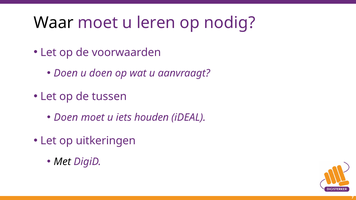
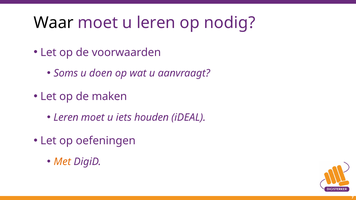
Doen: Doen -> Soms (66, 73)
tussen: tussen -> maken (109, 97)
Doen: Doen -> Leren (66, 118)
uitkeringen: uitkeringen -> oefeningen (106, 141)
Met colour: black -> orange (62, 162)
